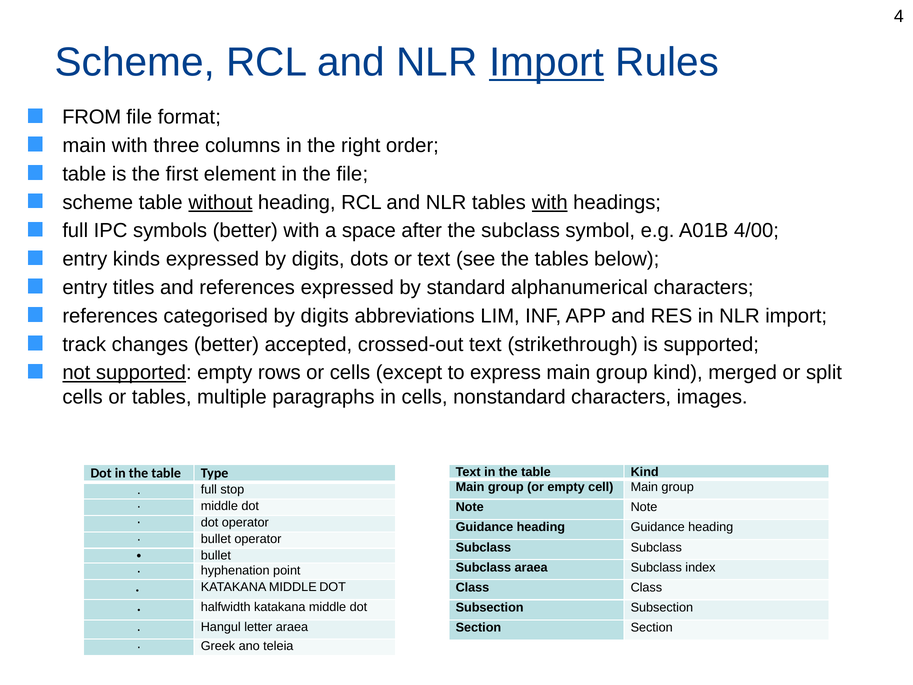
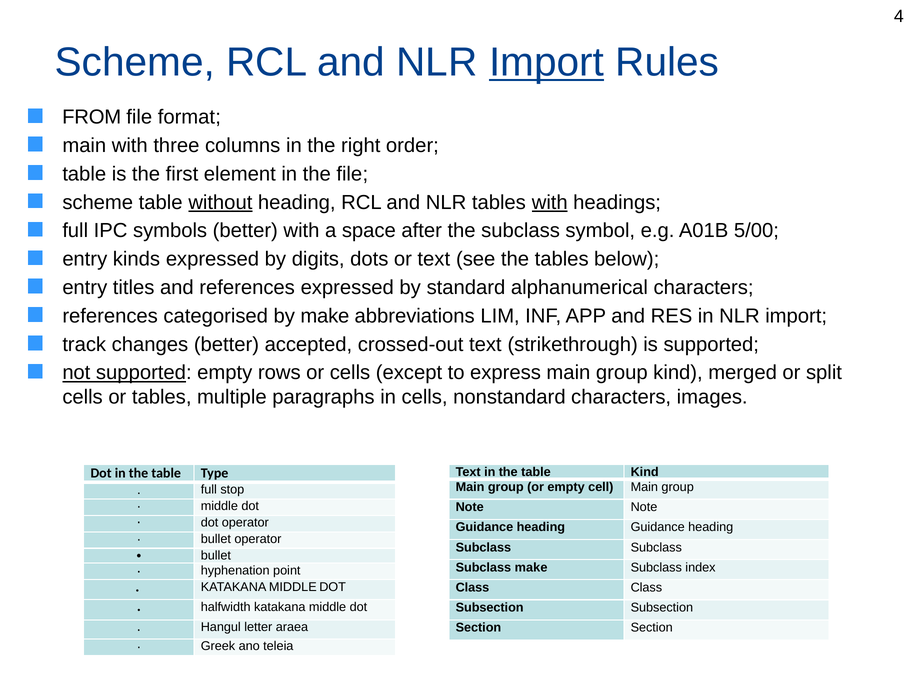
4/00: 4/00 -> 5/00 (756, 231)
categorised by digits: digits -> make (325, 316)
Subclass araea: araea -> make (531, 567)
